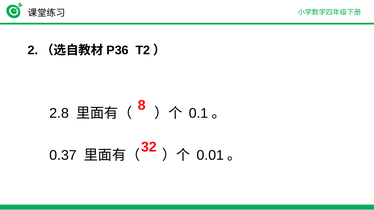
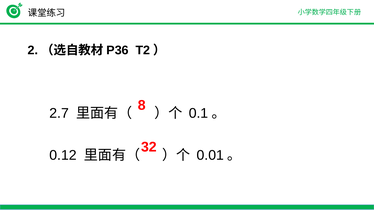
2.8: 2.8 -> 2.7 (59, 113)
0.37: 0.37 -> 0.12 (63, 155)
